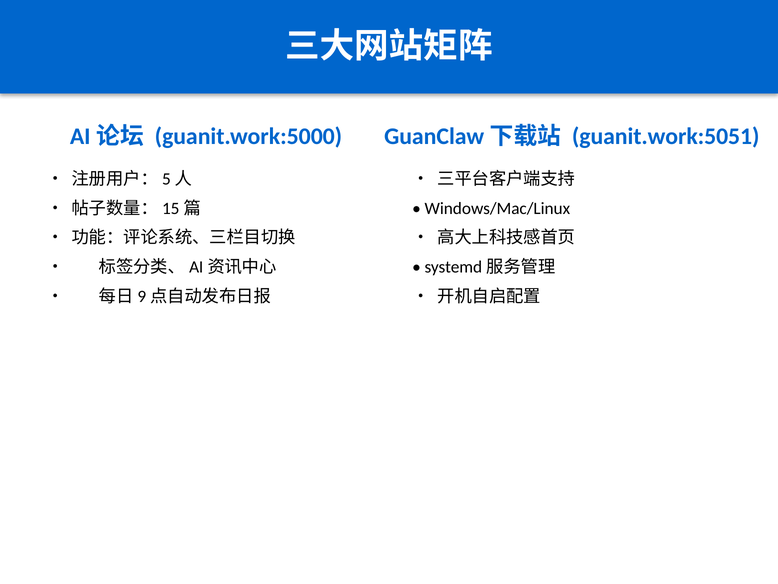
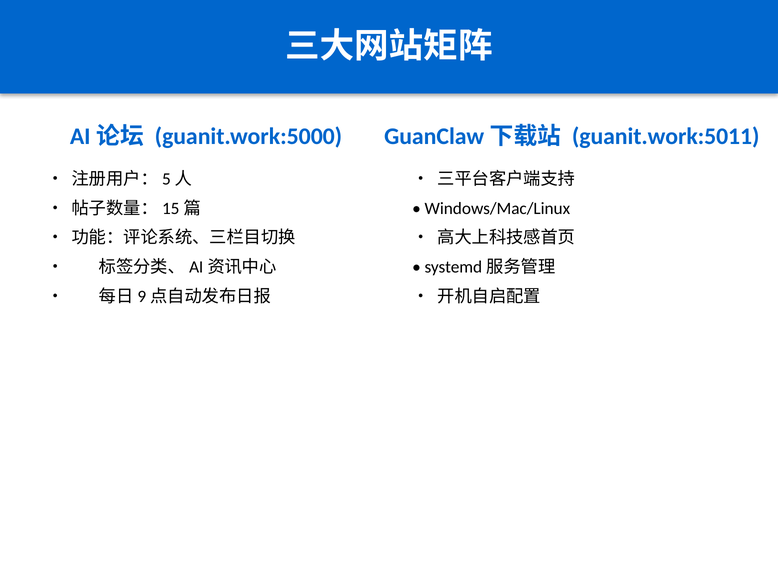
guanit.work:5051: guanit.work:5051 -> guanit.work:5011 (666, 136)
